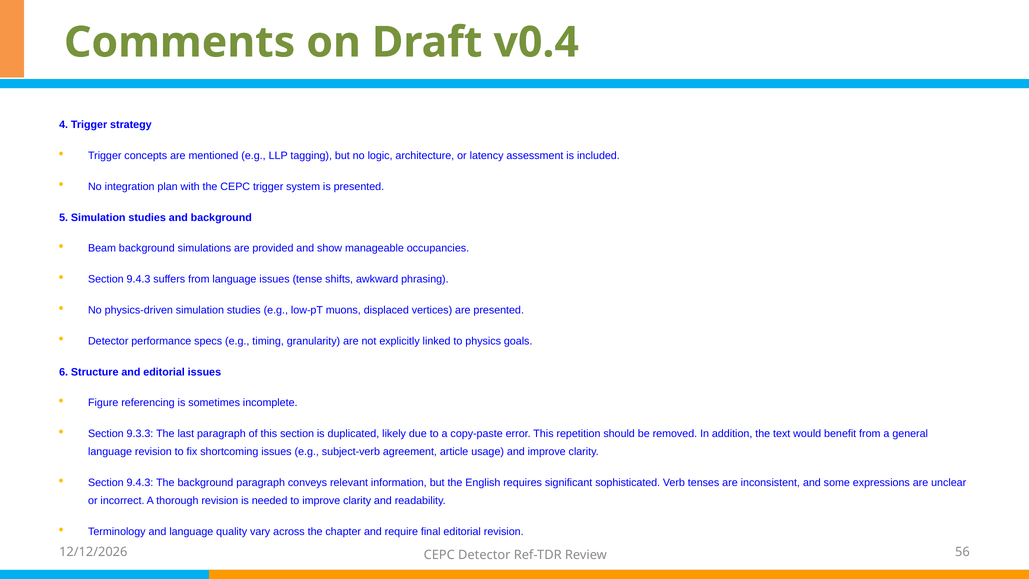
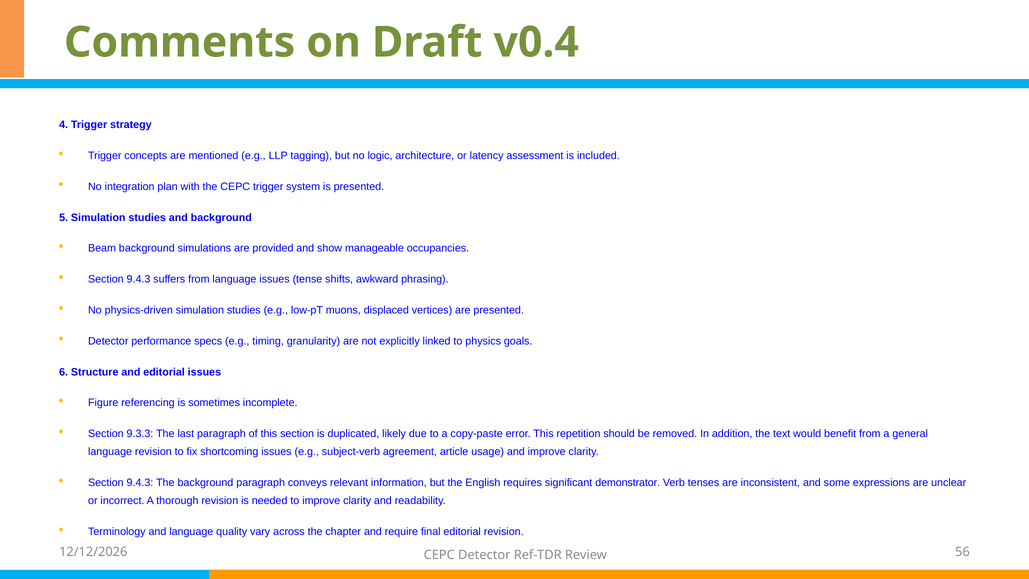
sophisticated: sophisticated -> demonstrator (628, 483)
